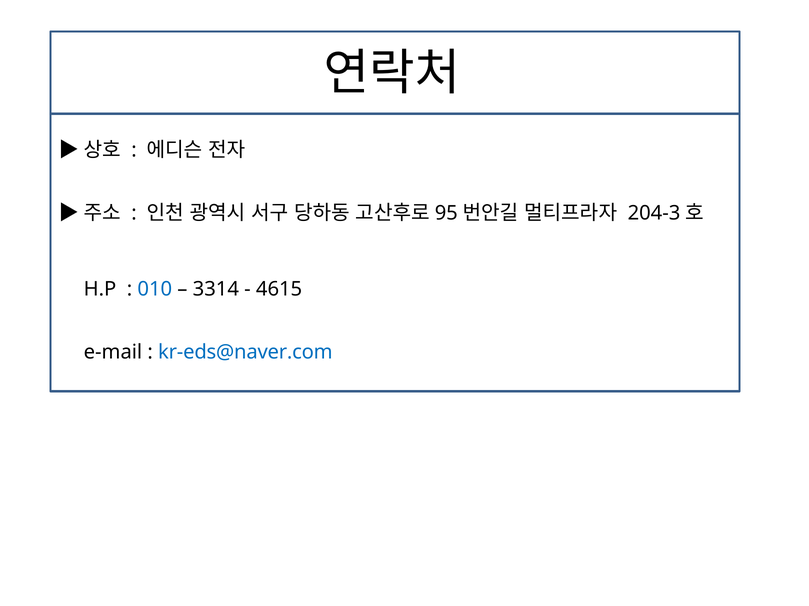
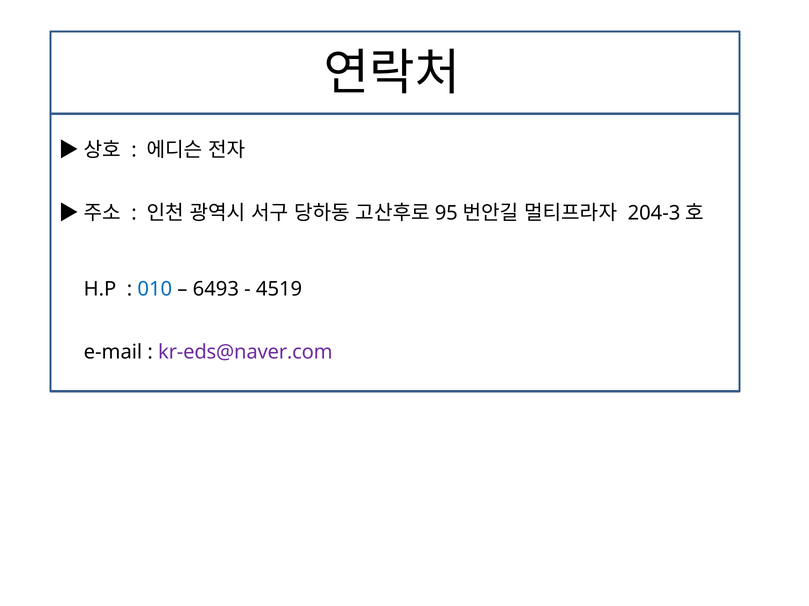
3314: 3314 -> 6493 (216, 289)
4615: 4615 -> 4519 (279, 289)
kr-eds@naver.com colour: blue -> purple (245, 352)
